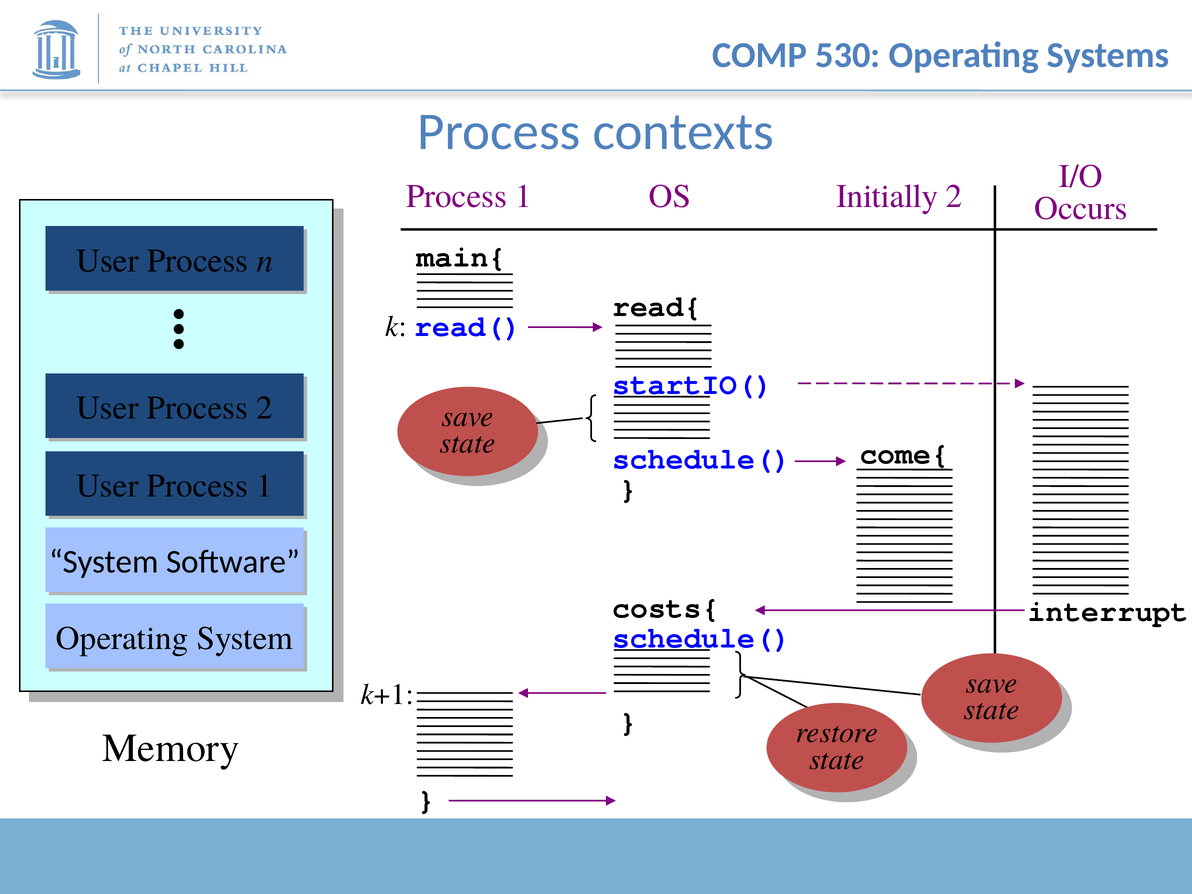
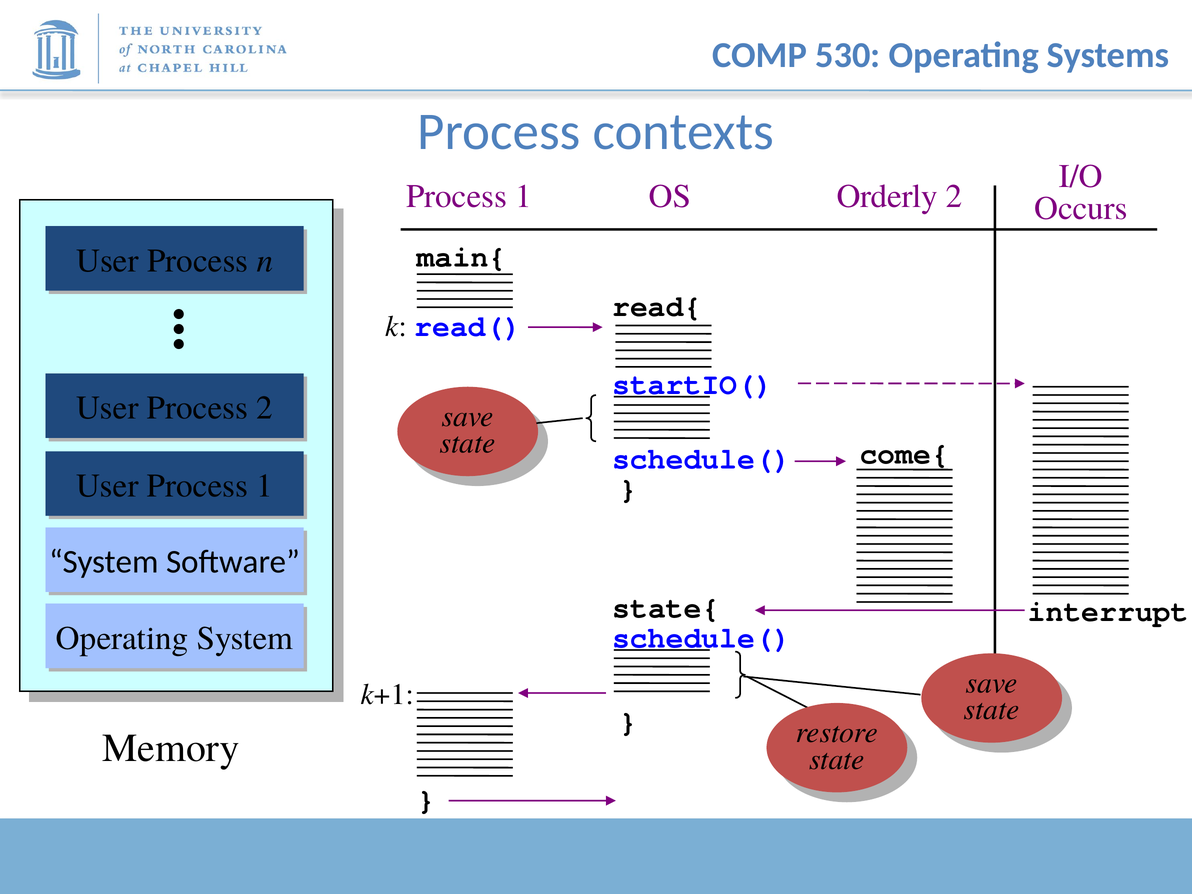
Initially: Initially -> Orderly (887, 196)
costs{: costs{ -> state{ (666, 608)
